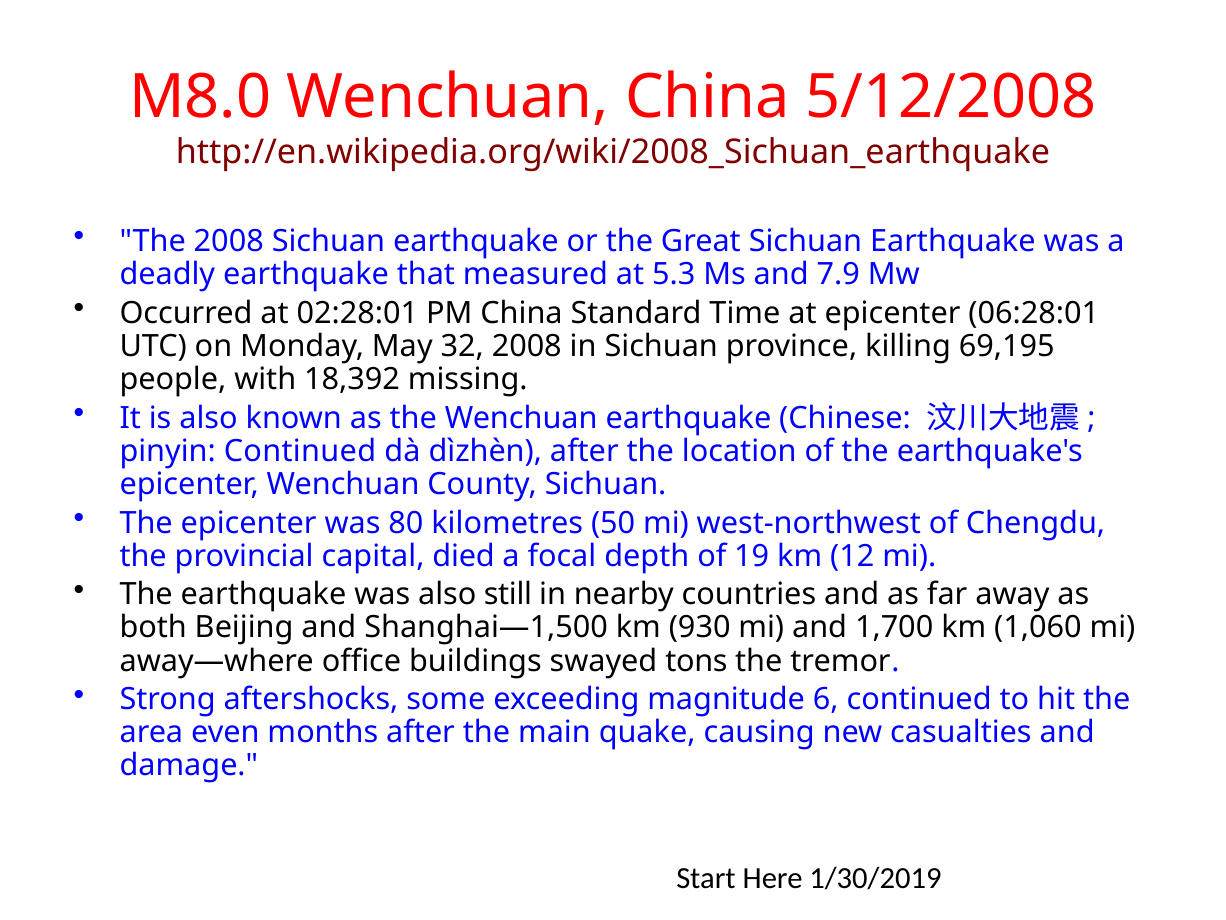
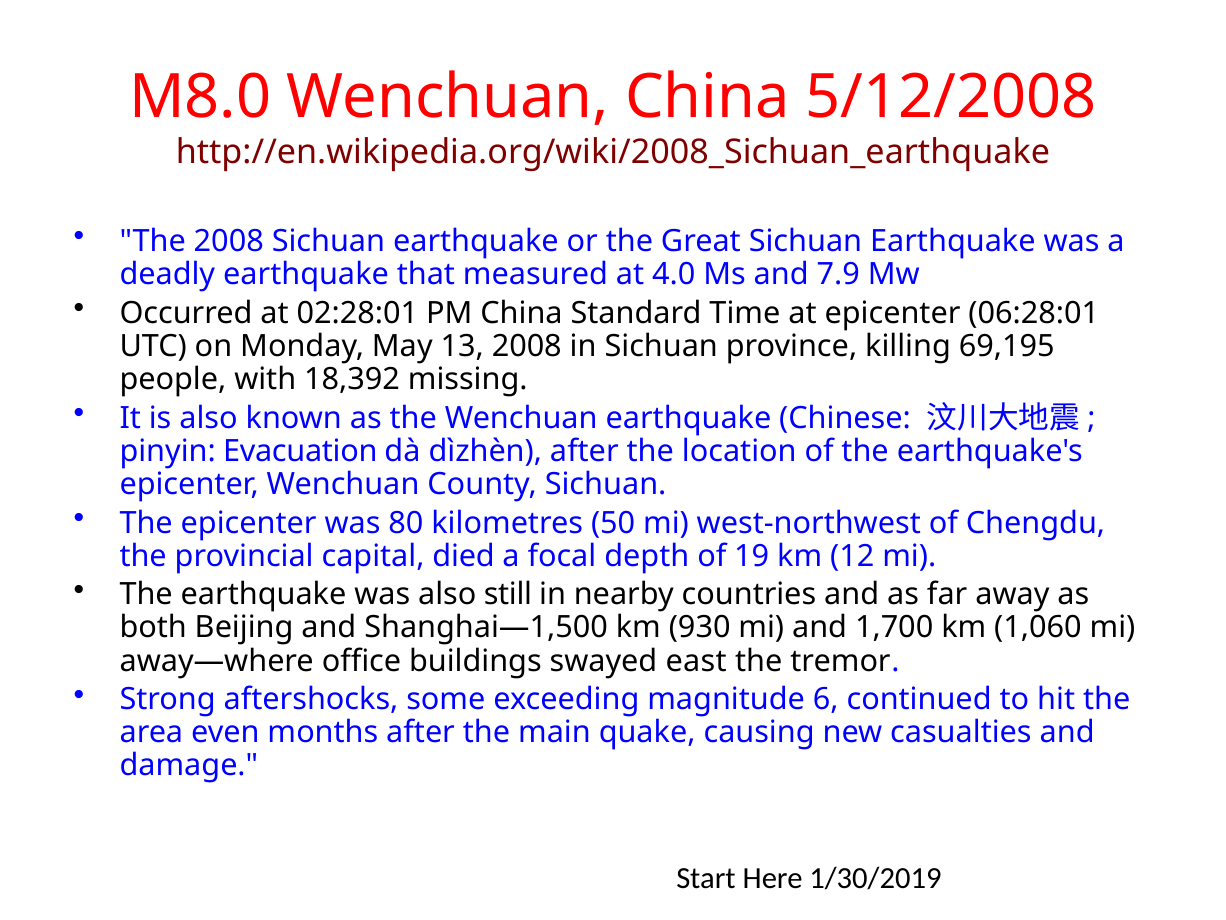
5.3: 5.3 -> 4.0 (674, 274)
32: 32 -> 13 (462, 346)
pinyin Continued: Continued -> Evacuation (300, 451)
tons: tons -> east (696, 661)
